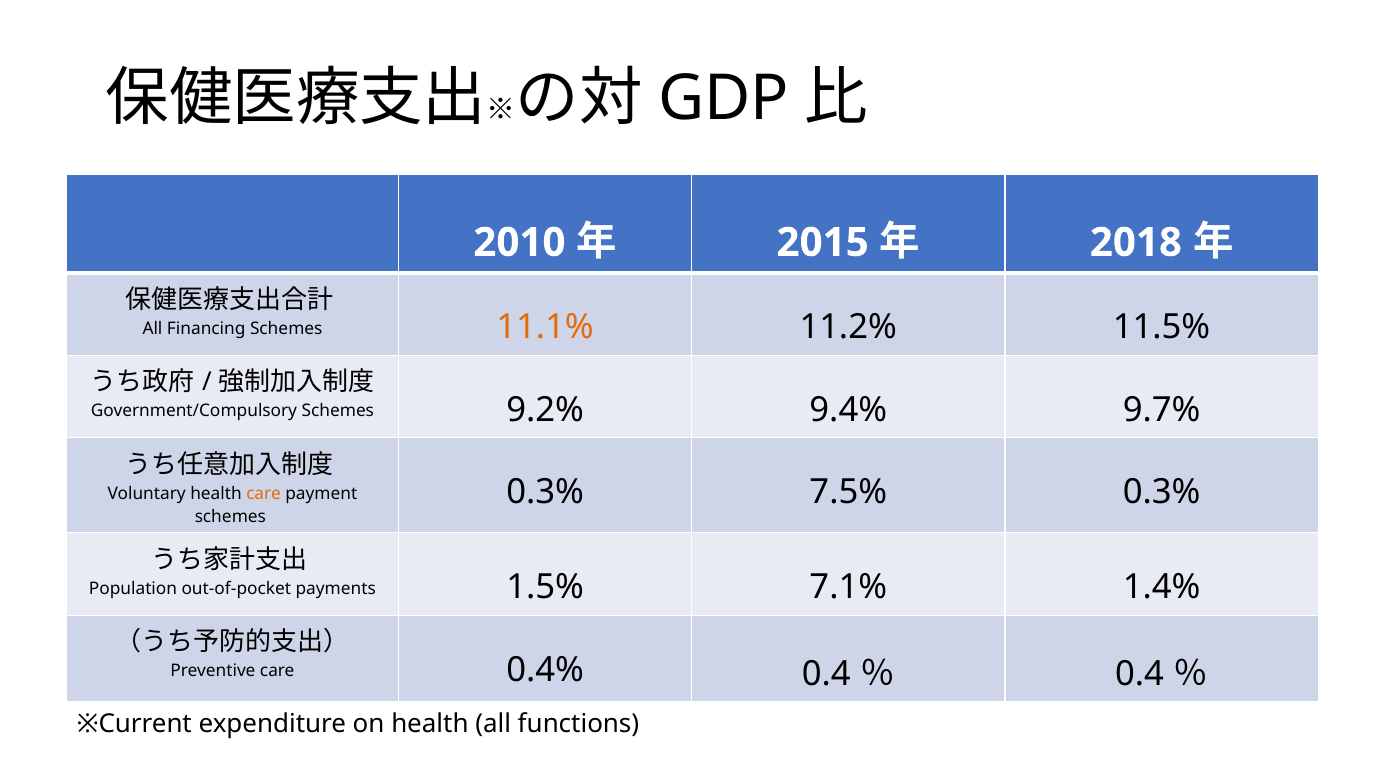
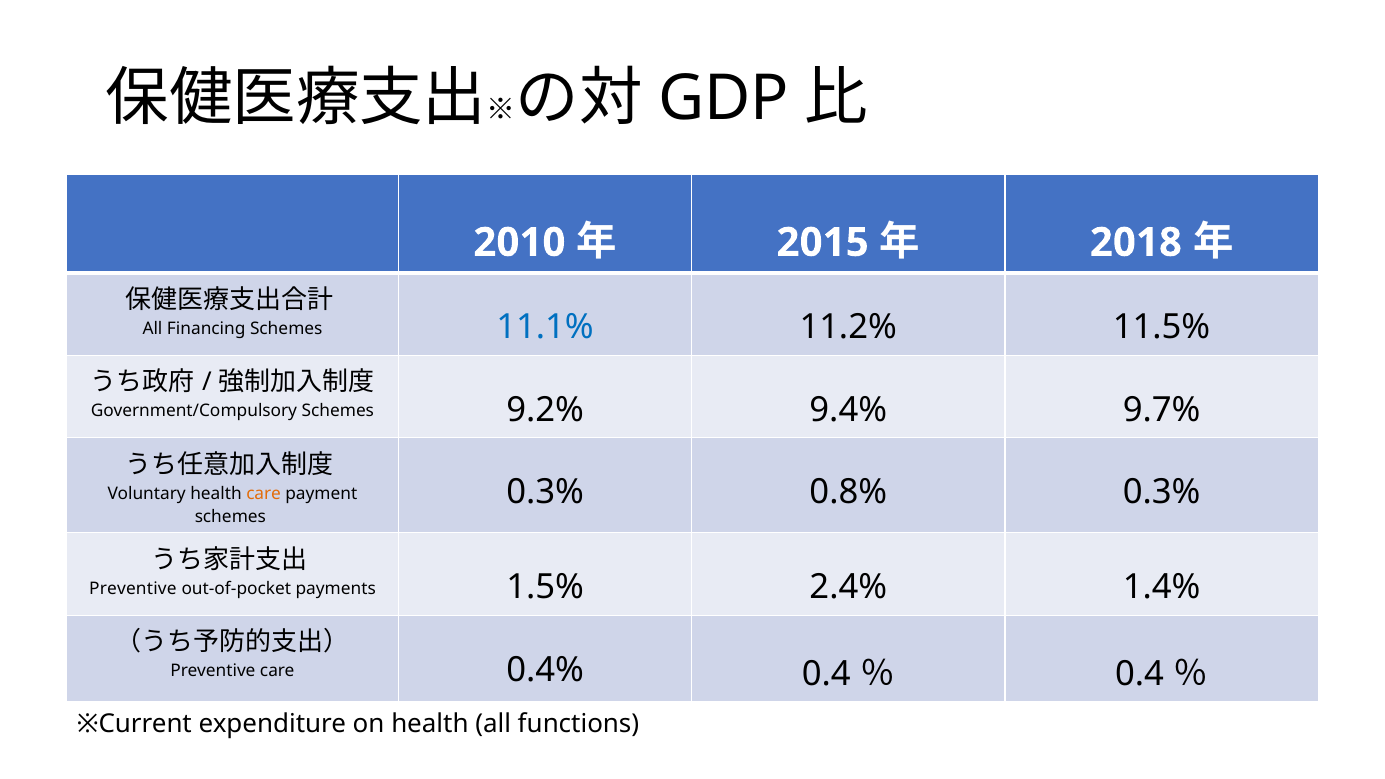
11.1% colour: orange -> blue (545, 327)
7.5%: 7.5% -> 0.8% (848, 492)
Population: Population -> Preventive (133, 588)
7.1%: 7.1% -> 2.4% (848, 587)
